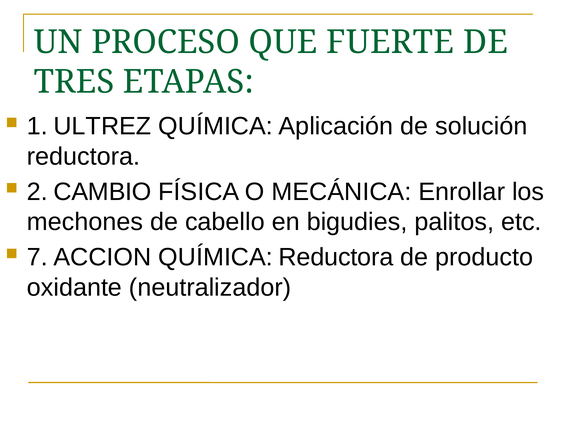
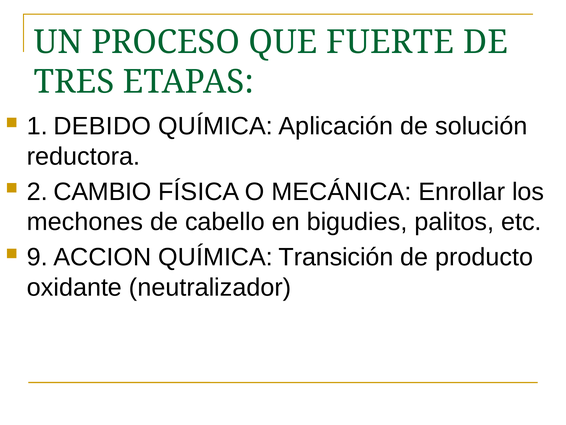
ULTREZ: ULTREZ -> DEBIDO (102, 126)
7: 7 -> 9 (37, 257)
QUÍMICA Reductora: Reductora -> Transición (336, 257)
